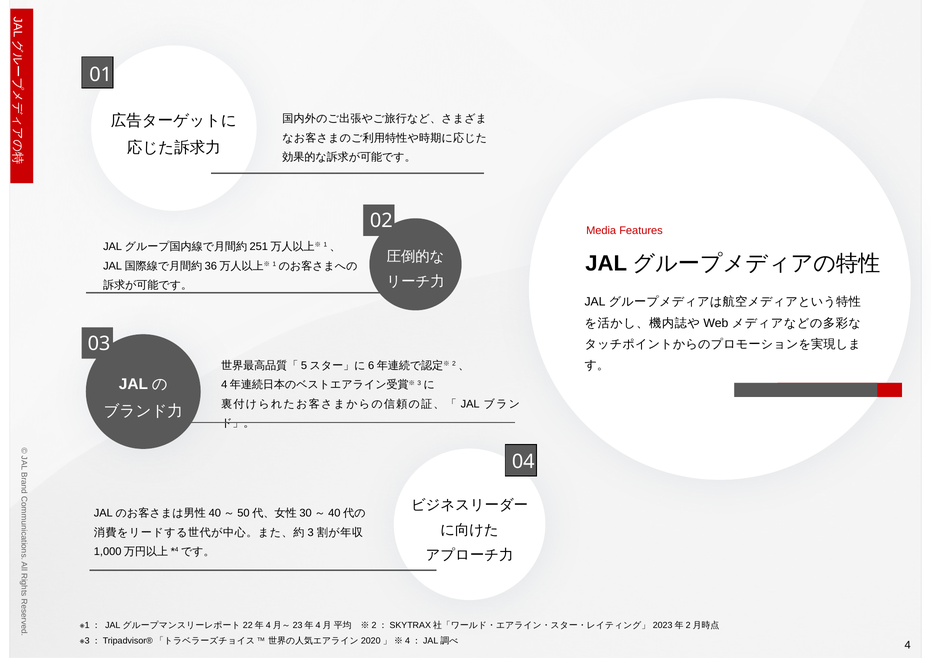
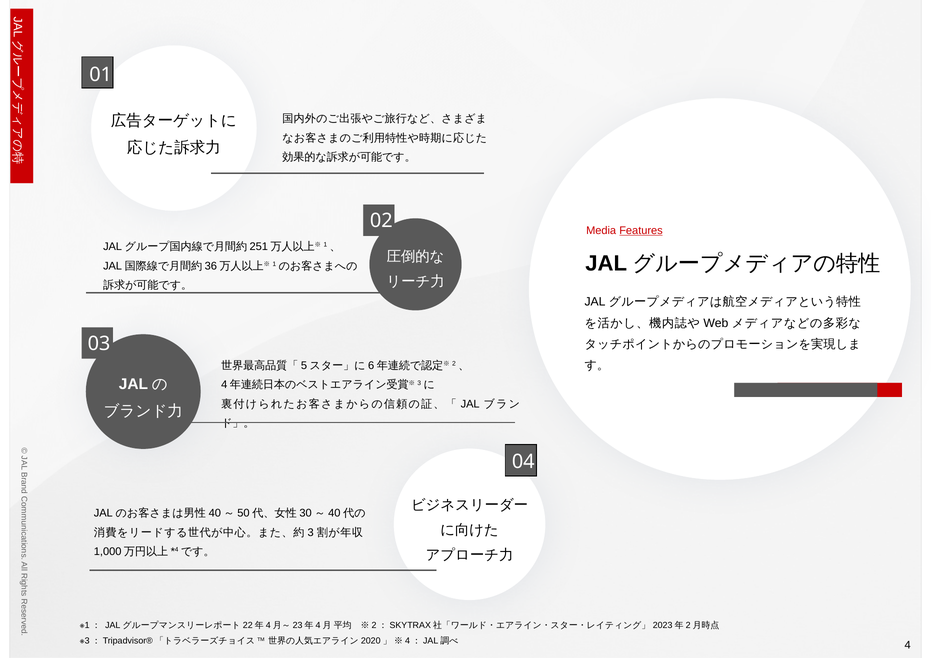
Features underline: none -> present (641, 231)
